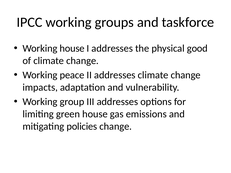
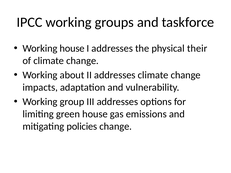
good: good -> their (197, 48)
peace: peace -> about (72, 75)
